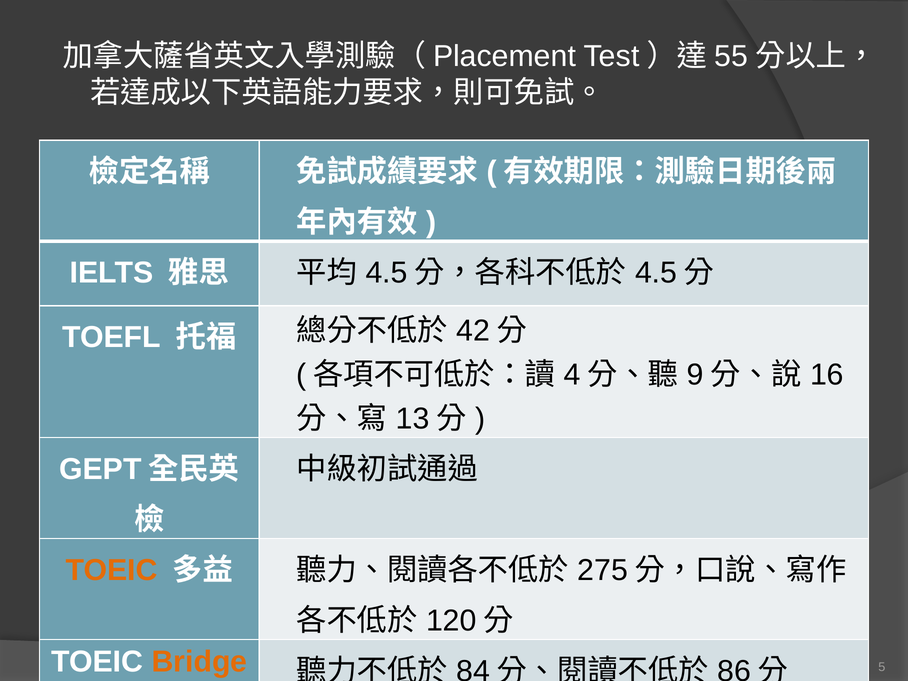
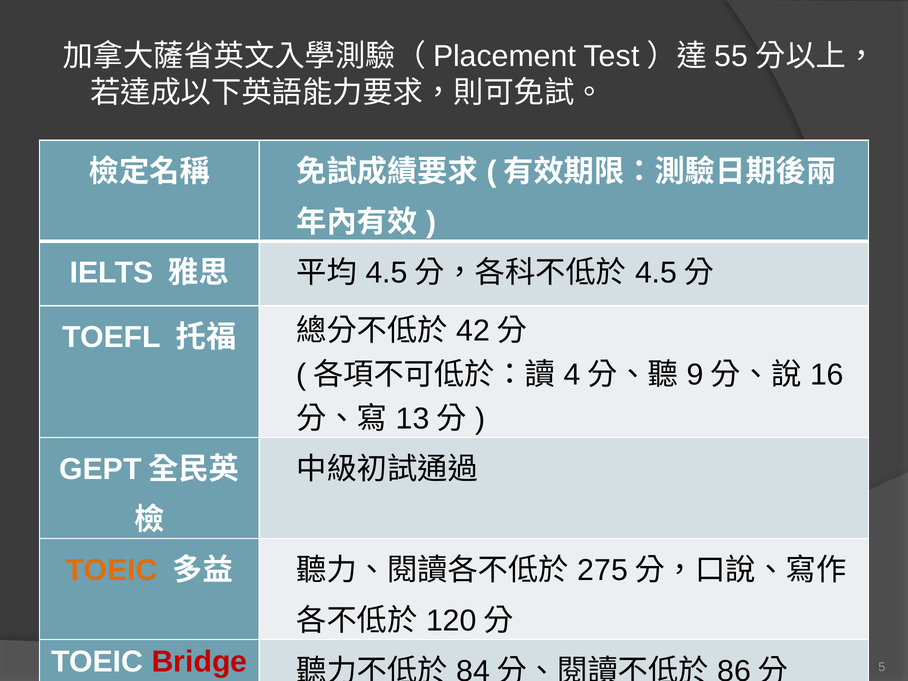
Bridge colour: orange -> red (199, 662)
